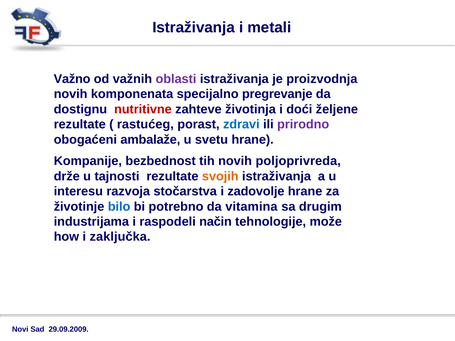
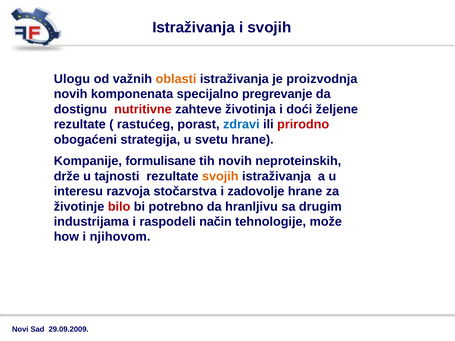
i metali: metali -> svojih (269, 28)
Važno: Važno -> Ulogu (72, 79)
oblasti colour: purple -> orange (176, 79)
prirodno colour: purple -> red (303, 124)
ambalaže: ambalaže -> strategija (150, 140)
bezbednost: bezbednost -> formulisane (161, 161)
poljoprivreda: poljoprivreda -> neproteinskih (298, 161)
bilo colour: blue -> red (119, 207)
vitamina: vitamina -> hranljivu (251, 207)
zaključka: zaključka -> njihovom (120, 237)
